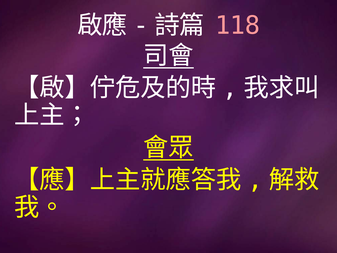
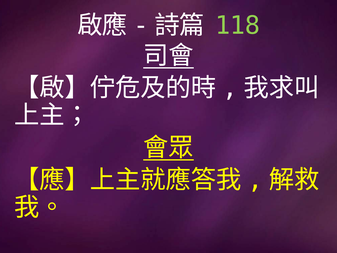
118 colour: pink -> light green (238, 25)
